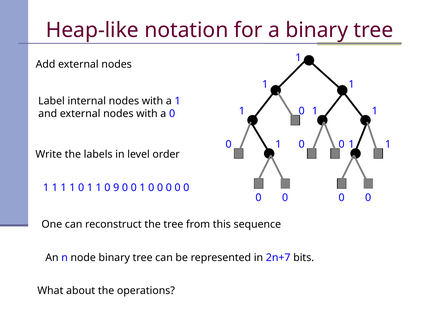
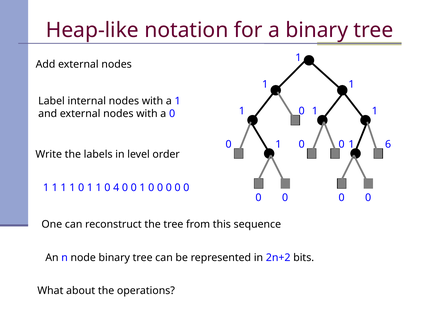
1: 1 -> 6 (388, 144)
9: 9 -> 4 (116, 187)
2n+7: 2n+7 -> 2n+2 (278, 257)
